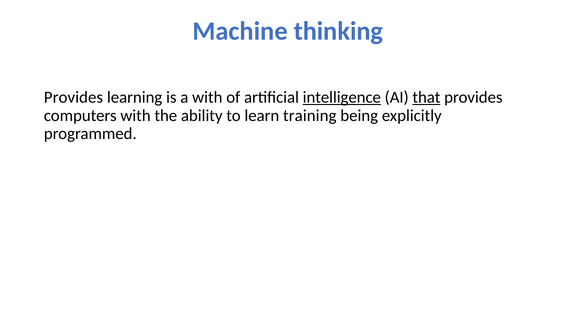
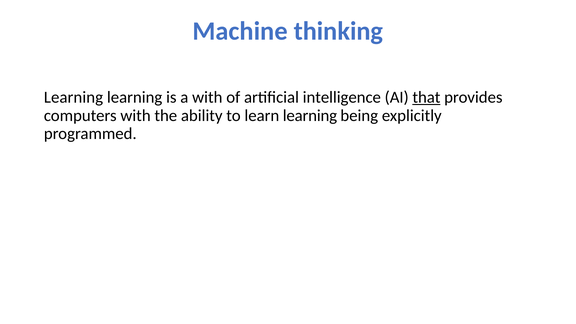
Provides: Provides -> Learning (73, 97)
intelligence underline: present -> none (342, 97)
learn training: training -> learning (310, 116)
